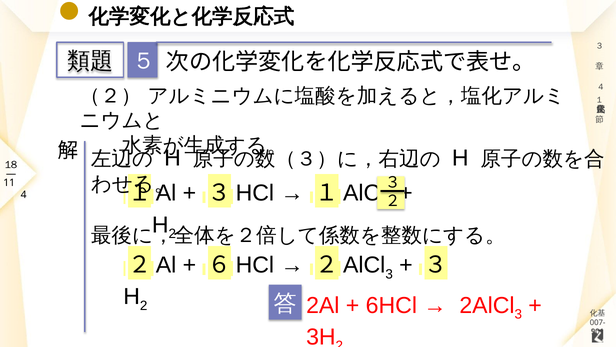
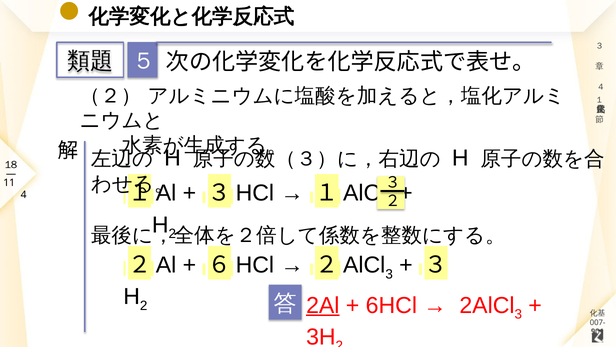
2Al underline: none -> present (323, 305)
